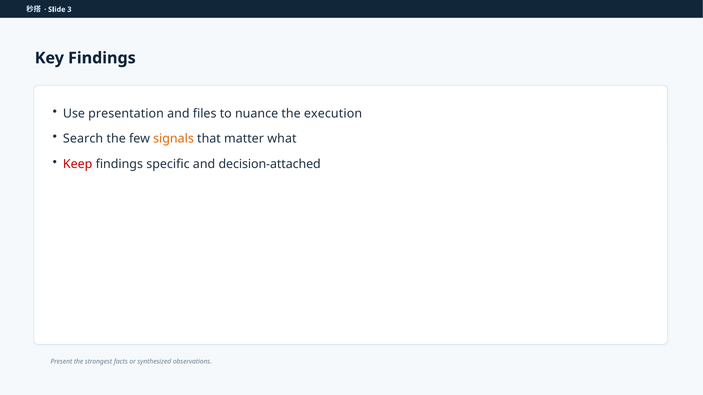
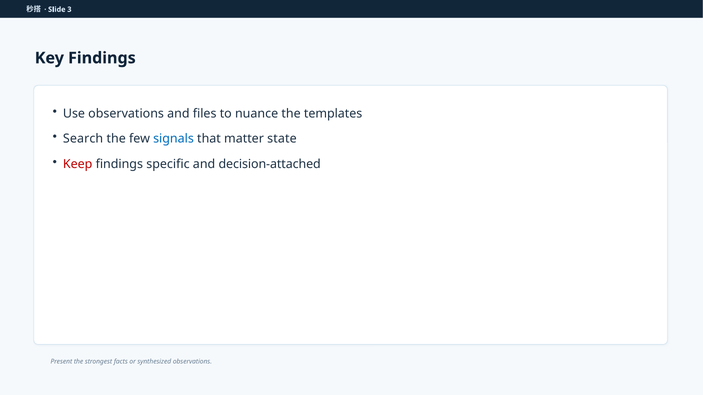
Use presentation: presentation -> observations (126, 114)
execution: execution -> templates (333, 114)
signals colour: orange -> blue (174, 139)
what: what -> state (282, 139)
